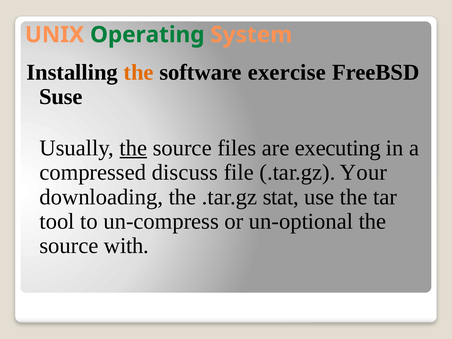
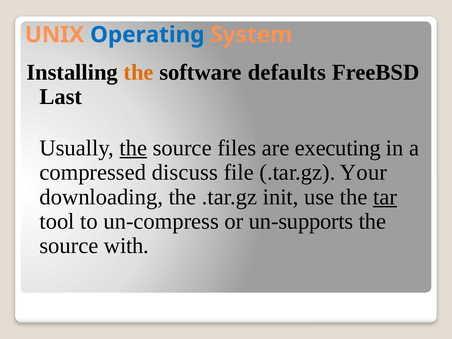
Operating colour: green -> blue (147, 35)
exercise: exercise -> defaults (287, 72)
Suse: Suse -> Last (61, 97)
stat: stat -> init (281, 197)
tar underline: none -> present (385, 197)
un-optional: un-optional -> un-supports (301, 221)
